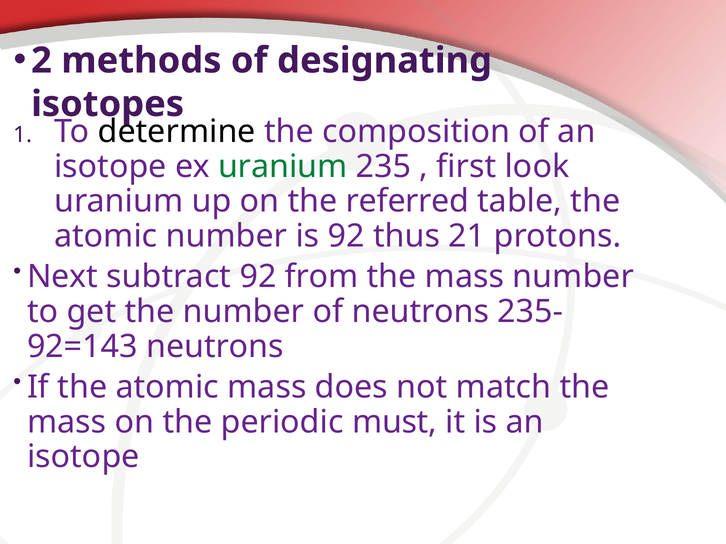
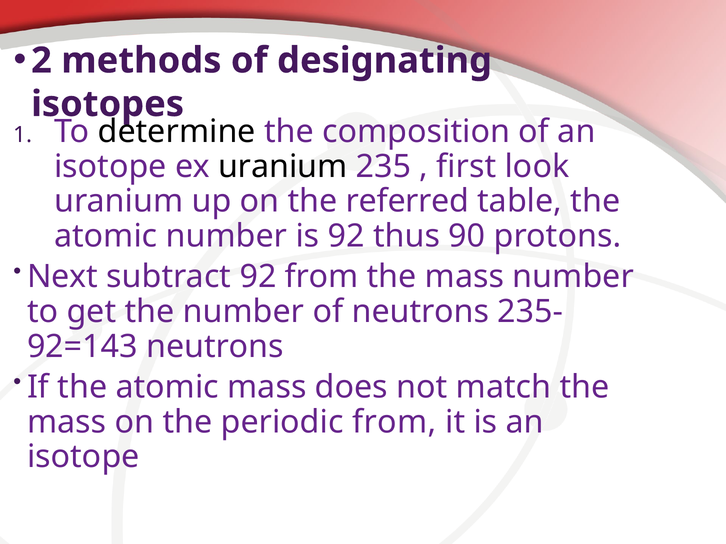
uranium colour: green -> black (283, 167)
21: 21 -> 90 (467, 236)
periodic must: must -> from (394, 422)
